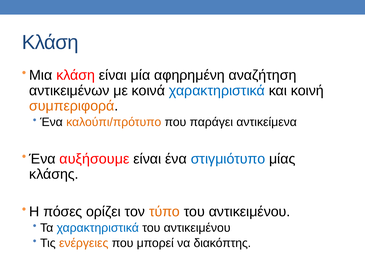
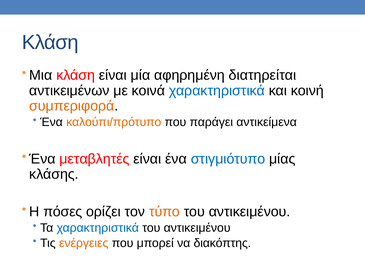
αναζήτηση: αναζήτηση -> διατηρείται (263, 75)
αυξήσουμε: αυξήσουμε -> μεταβλητές (94, 159)
